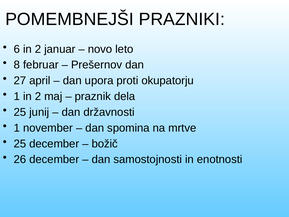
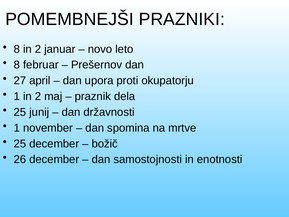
6: 6 -> 8 (17, 49)
